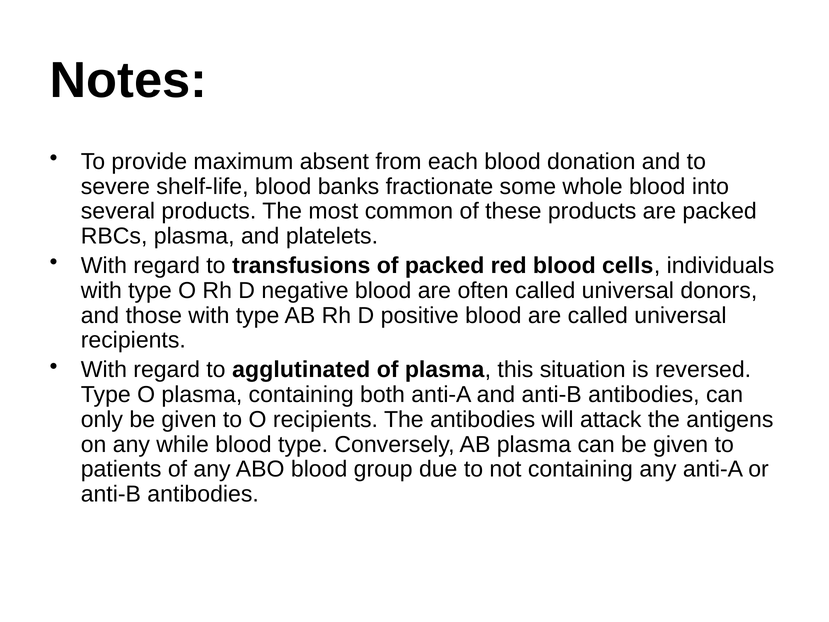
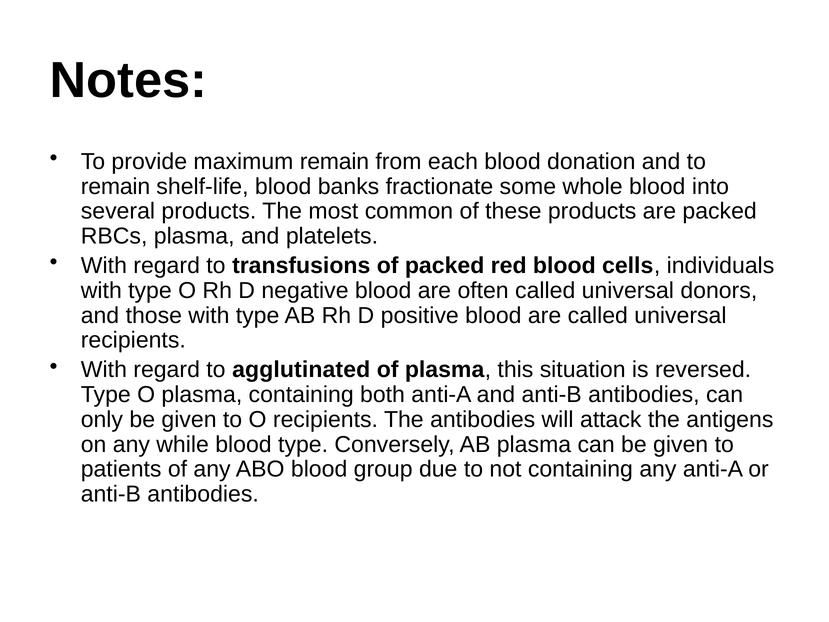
maximum absent: absent -> remain (334, 162)
severe: severe -> remain (116, 186)
